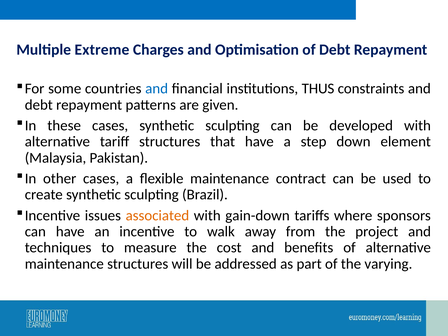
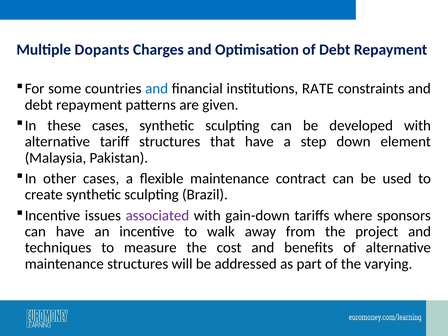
Extreme: Extreme -> Dopants (102, 50)
THUS: THUS -> RATE (318, 89)
associated colour: orange -> purple (157, 215)
